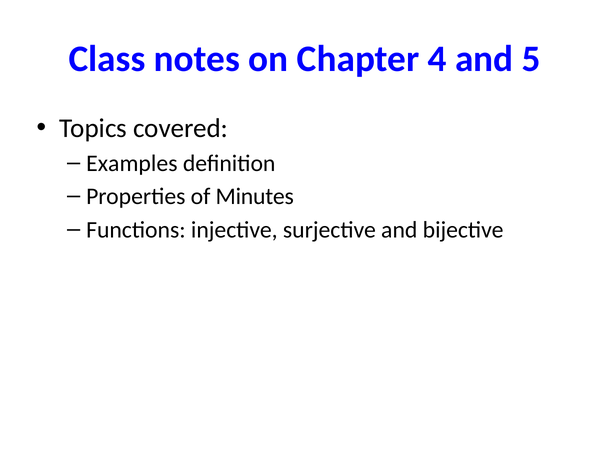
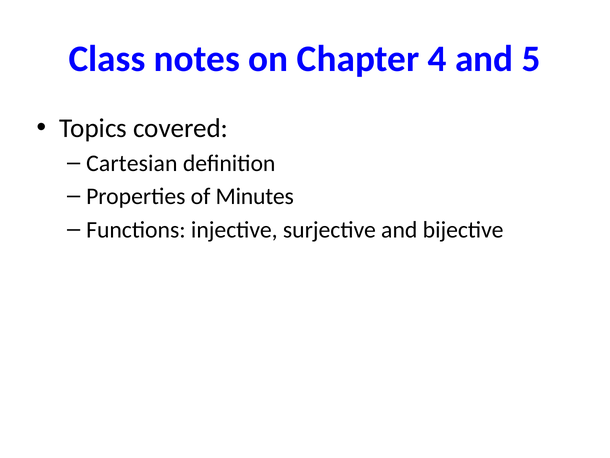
Examples: Examples -> Cartesian (132, 163)
